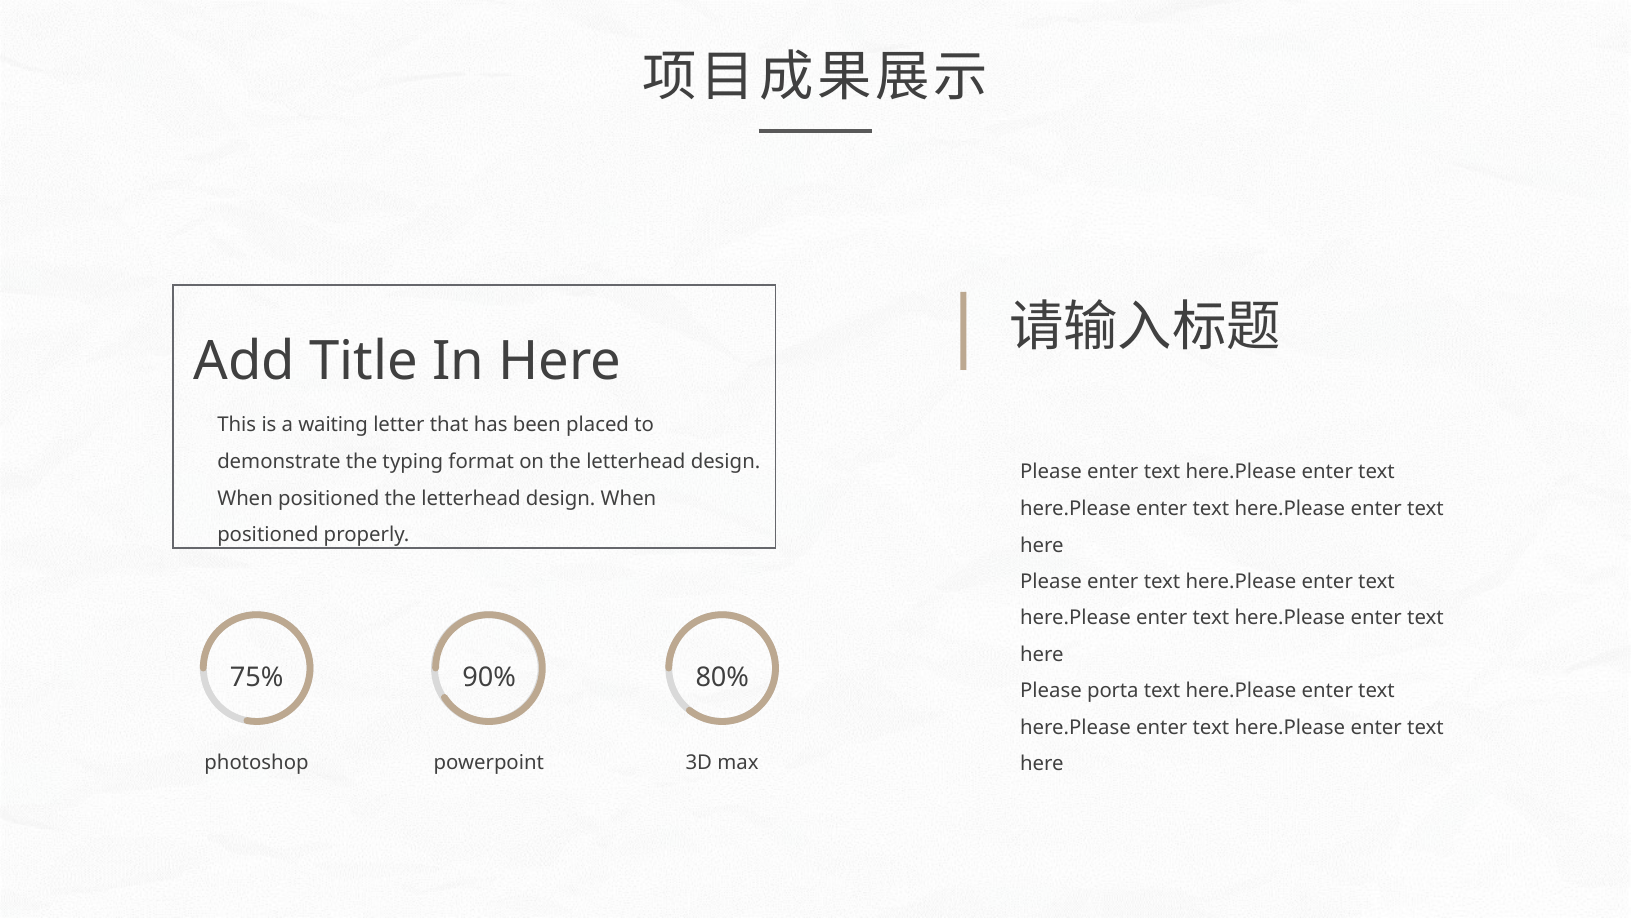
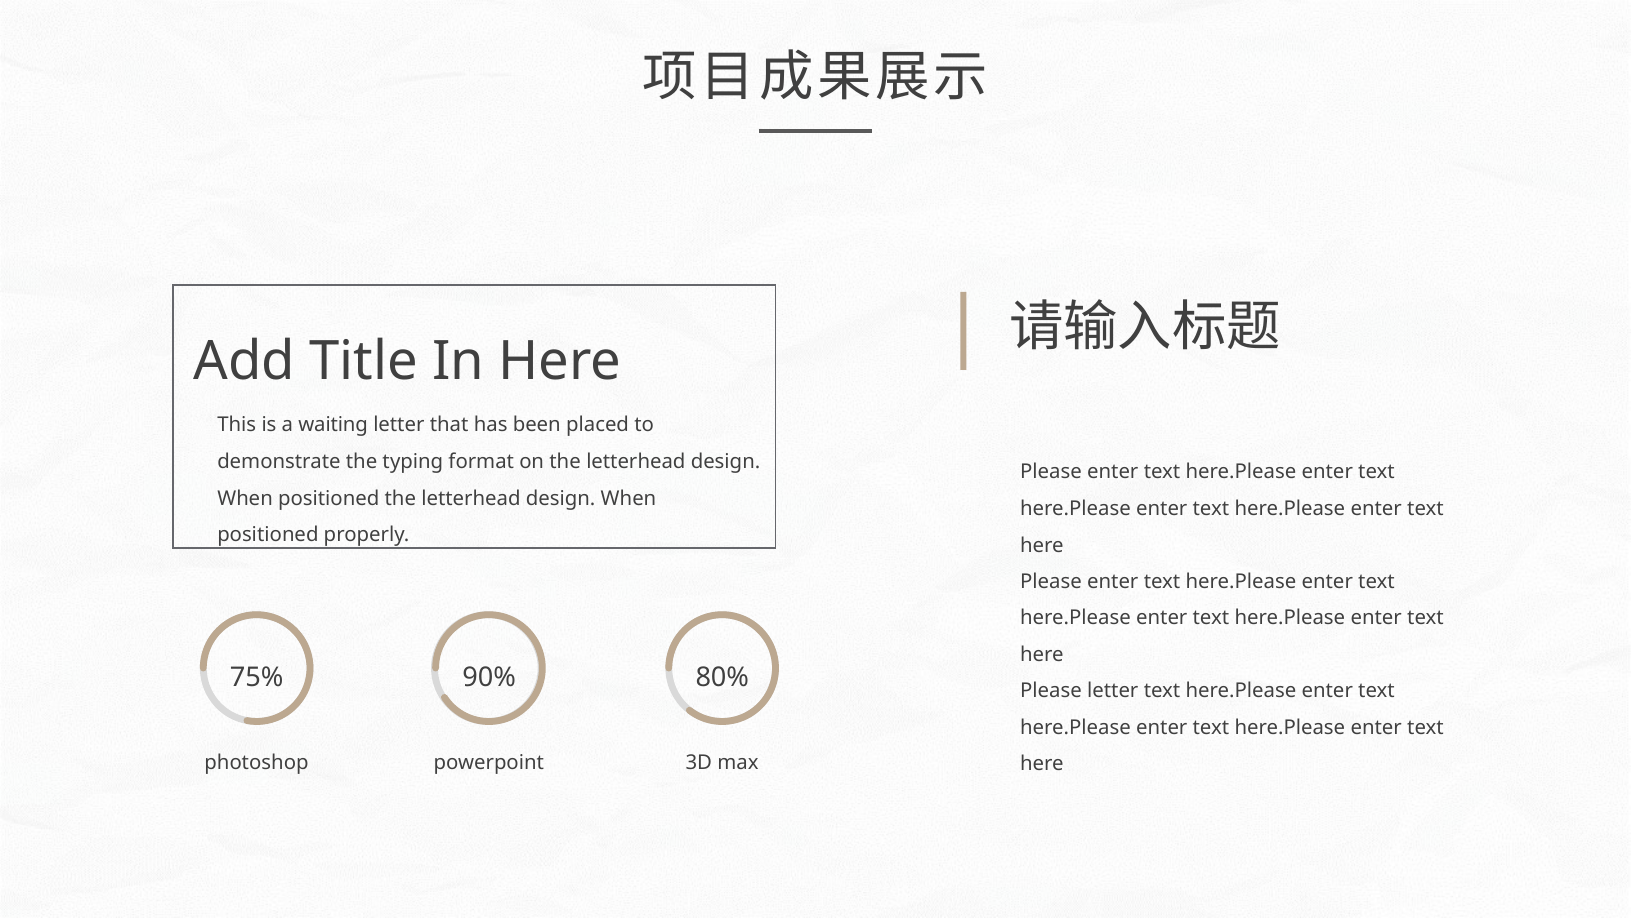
Please porta: porta -> letter (1113, 690)
